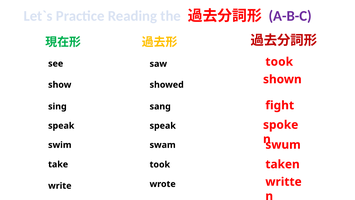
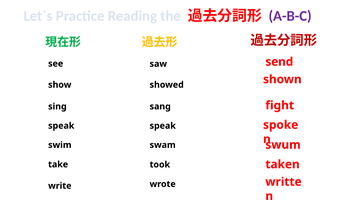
took: took -> send (279, 62)
